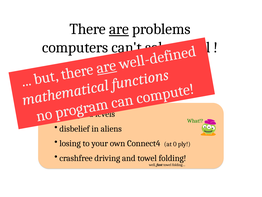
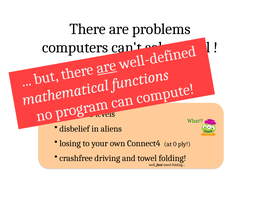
are underline: present -> none (119, 29)
